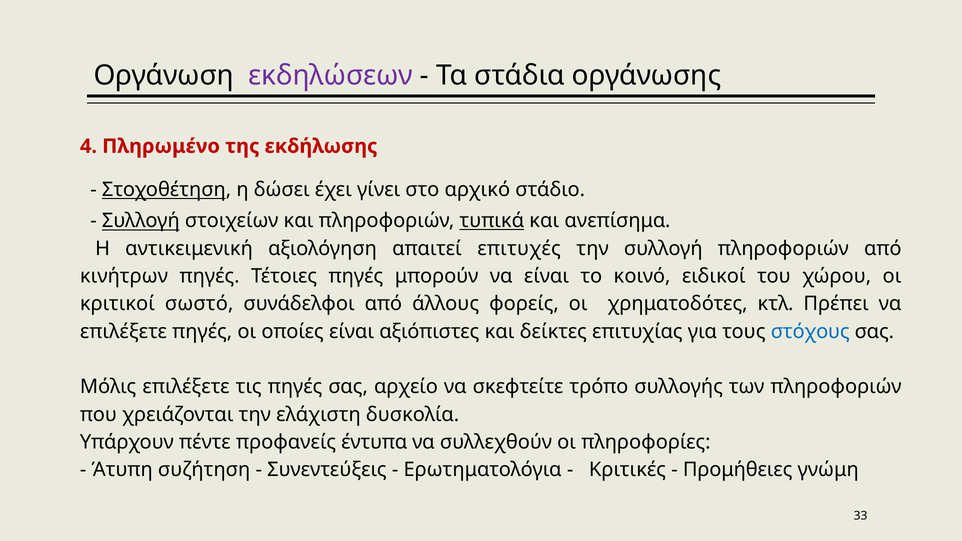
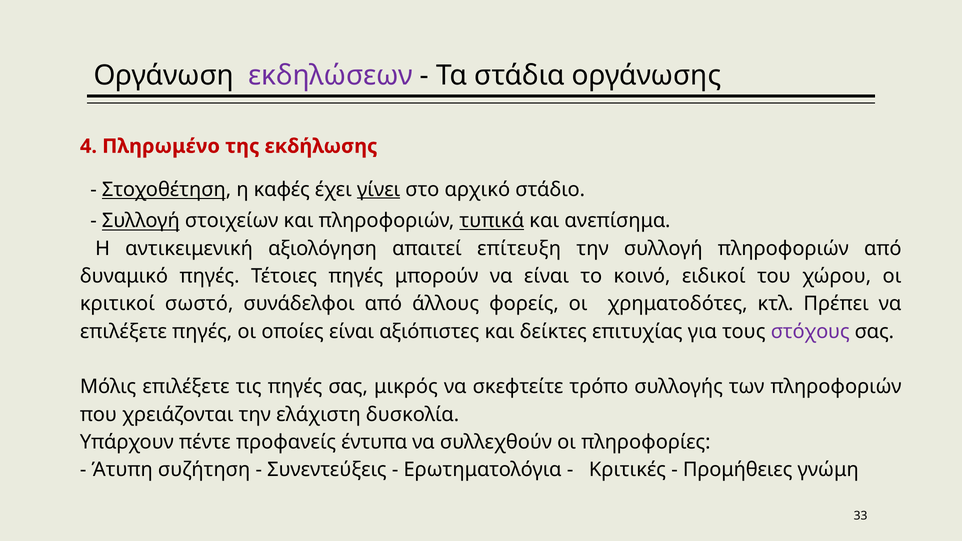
δώσει: δώσει -> καφές (282, 190)
γίνει underline: none -> present (379, 190)
επιτυχές: επιτυχές -> επίτευξη (519, 248)
κινήτρων: κινήτρων -> δυναμικό (124, 276)
στόχους colour: blue -> purple (810, 331)
αρχείο: αρχείο -> μικρός (406, 387)
